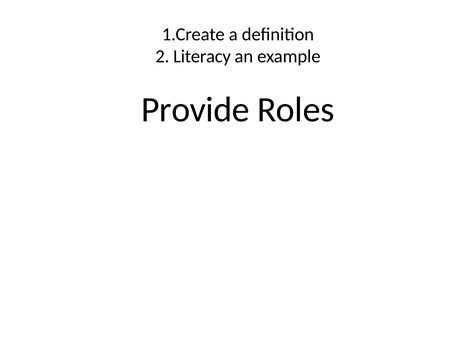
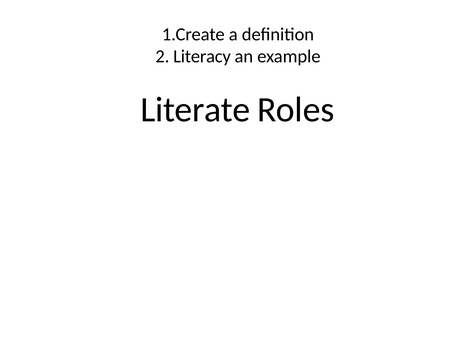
Provide: Provide -> Literate (195, 110)
